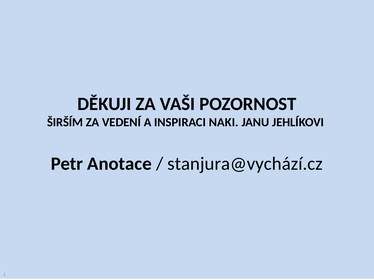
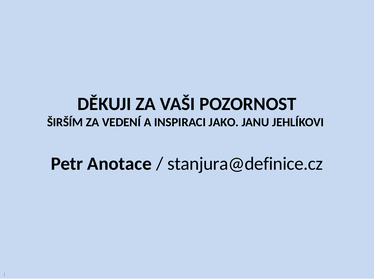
NAKI: NAKI -> JAKO (224, 122)
stanjura@vychází.cz: stanjura@vychází.cz -> stanjura@definice.cz (245, 164)
